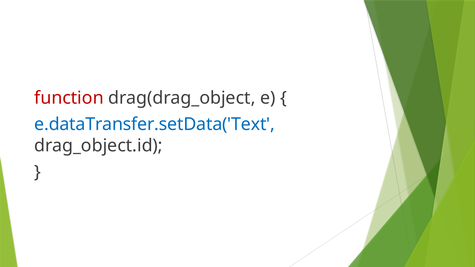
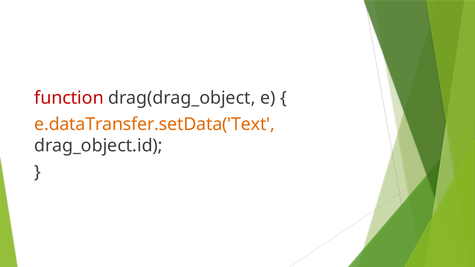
e.dataTransfer.setData('Text colour: blue -> orange (155, 124)
